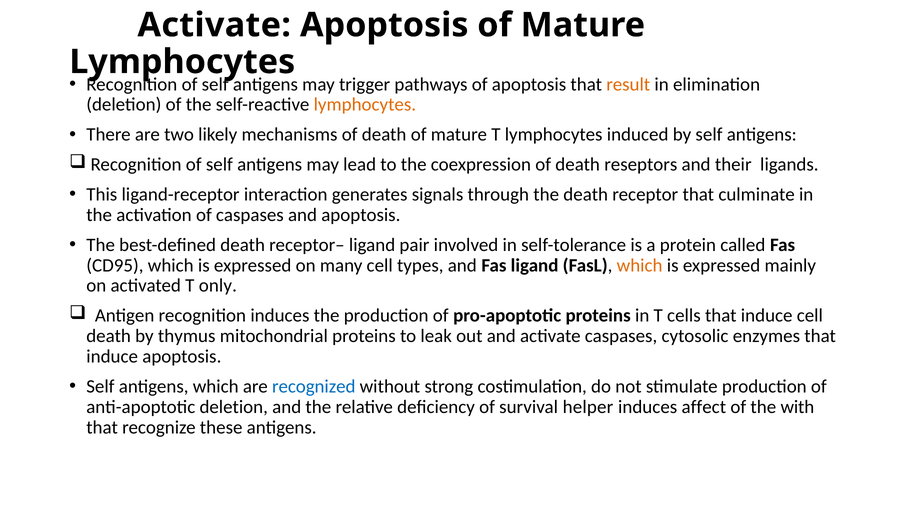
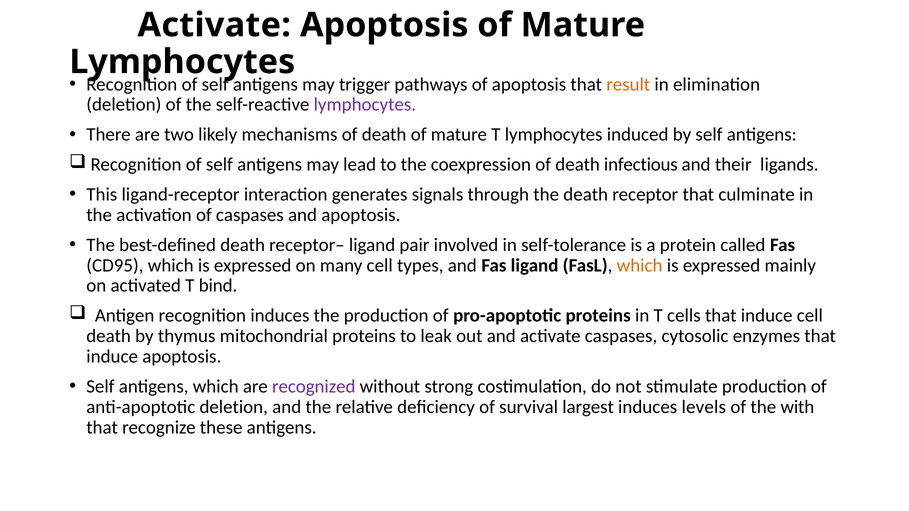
lymphocytes colour: orange -> purple (365, 105)
reseptors: reseptors -> infectious (641, 165)
only: only -> bind (218, 286)
recognized colour: blue -> purple (314, 387)
helper: helper -> largest (588, 407)
affect: affect -> levels (704, 407)
